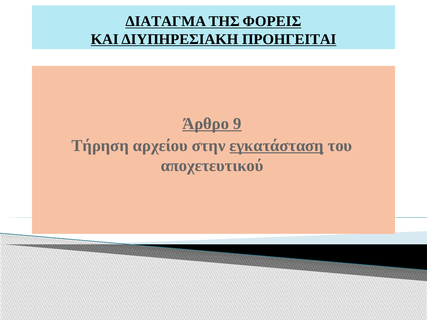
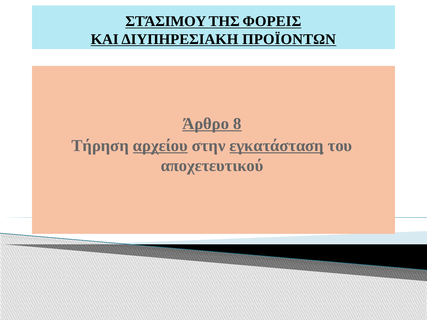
ΔΙΑΤΑΓΜΑ: ΔΙΑΤΑΓΜΑ -> ΣΤΆΣΙΜΟΥ (166, 21)
ΠΡΟΗΓΕΙΤΑΙ: ΠΡΟΗΓΕΙΤΑΙ -> ΠΡΟΪΟΝΤΩΝ (289, 39)
9: 9 -> 8 (237, 124)
αρχείου underline: none -> present (160, 146)
